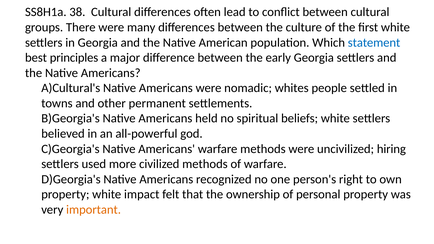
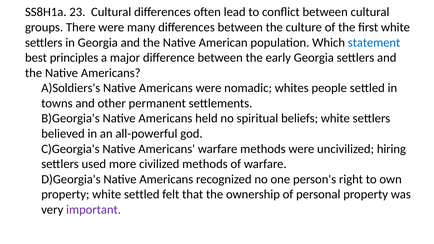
38: 38 -> 23 (77, 12)
A)Cultural's: A)Cultural's -> A)Soldiers's (71, 88)
white impact: impact -> settled (142, 195)
important colour: orange -> purple (94, 210)
